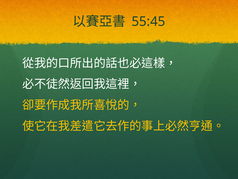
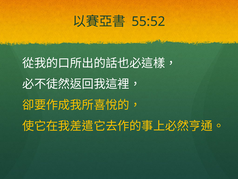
55:45: 55:45 -> 55:52 (148, 21)
